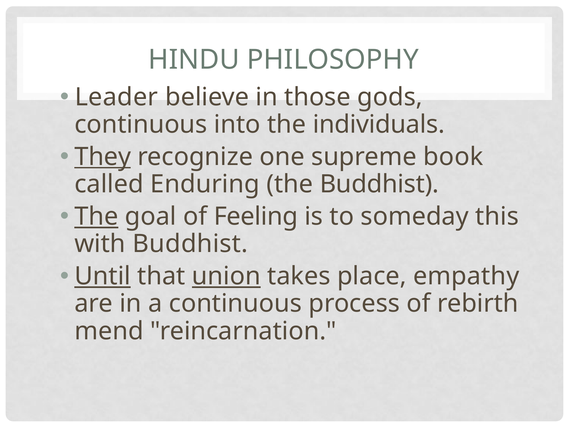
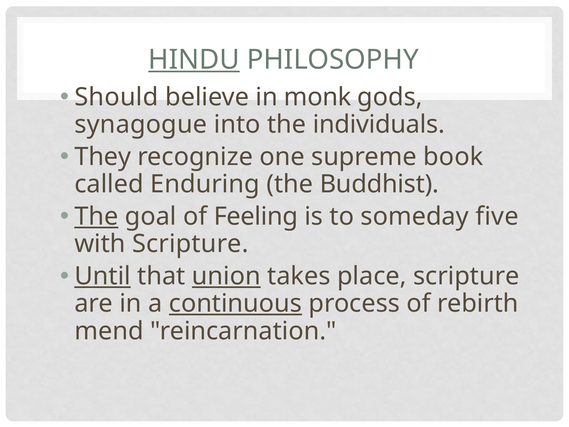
HINDU underline: none -> present (194, 60)
Leader: Leader -> Should (116, 97)
those: those -> monk (318, 97)
continuous: continuous -> synagogue (141, 124)
They underline: present -> none (103, 157)
this: this -> five (497, 216)
with Buddhist: Buddhist -> Scripture (190, 244)
place empathy: empathy -> scripture (466, 276)
continuous underline: none -> present (235, 303)
